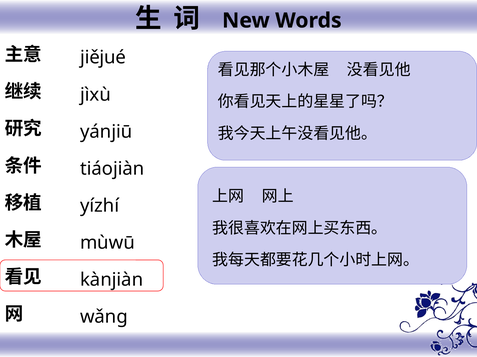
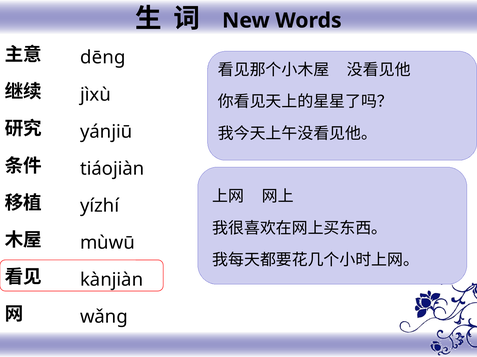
jiějué: jiějué -> dēng (103, 58)
